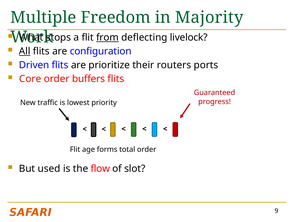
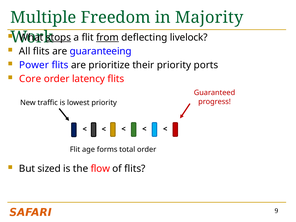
stops underline: none -> present (58, 38)
All underline: present -> none (25, 51)
configuration: configuration -> guaranteeing (101, 51)
Driven: Driven -> Power (34, 65)
their routers: routers -> priority (174, 65)
buffers: buffers -> latency (89, 79)
used: used -> sized (49, 169)
of slot: slot -> flits (135, 169)
